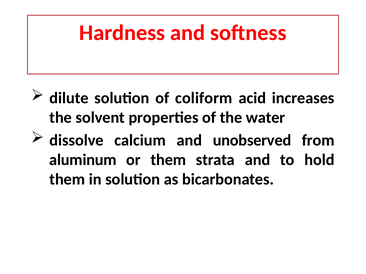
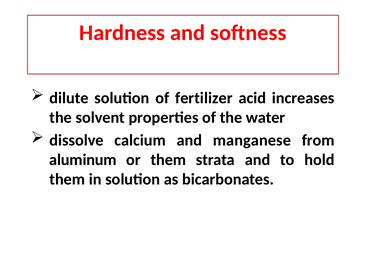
coliform: coliform -> fertilizer (204, 98)
unobserved: unobserved -> manganese (252, 140)
